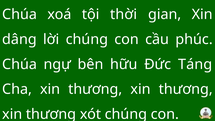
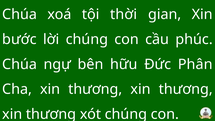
dâng: dâng -> bước (19, 39)
Táng: Táng -> Phân (195, 64)
